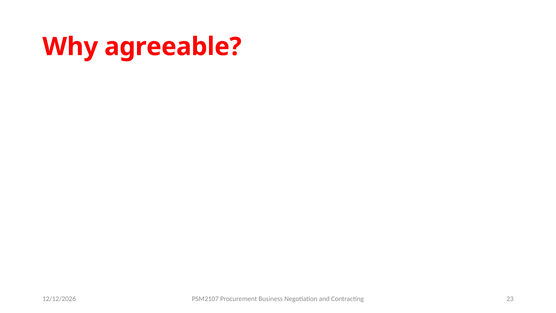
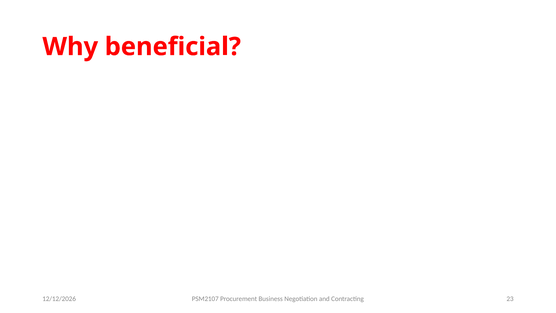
agreeable: agreeable -> beneficial (173, 47)
